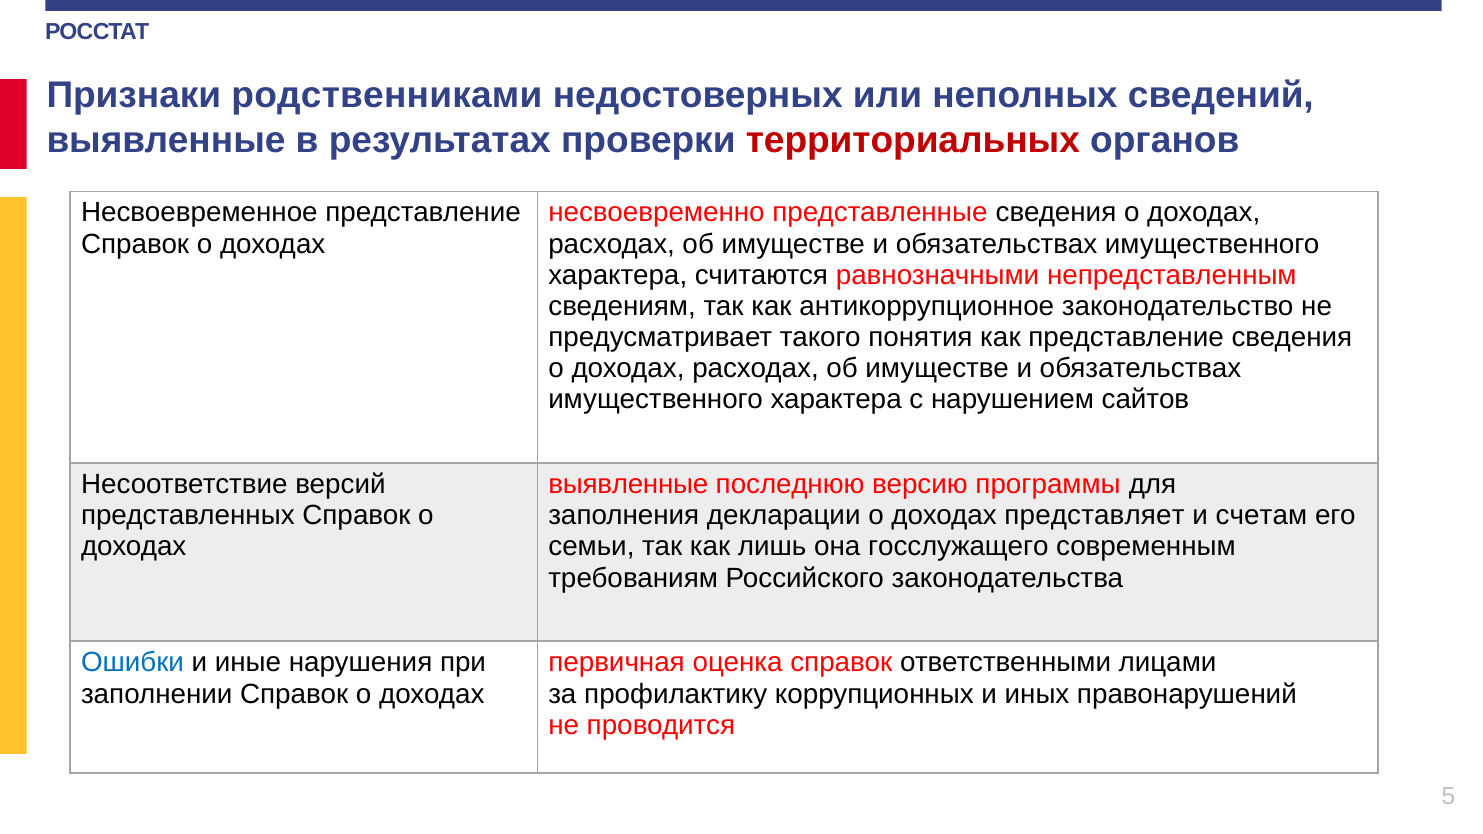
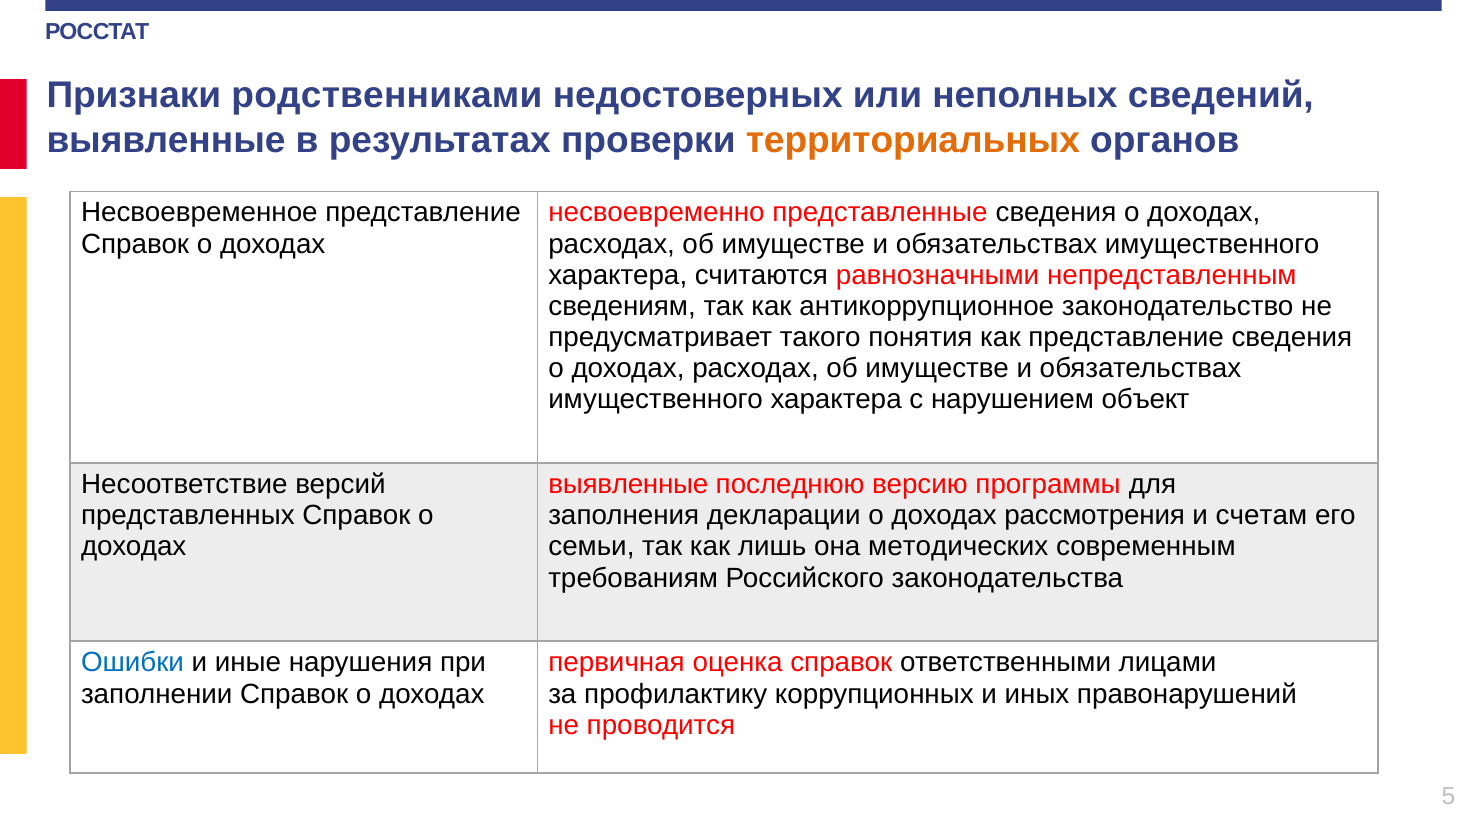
территориальных colour: red -> orange (913, 140)
сайтов: сайтов -> объект (1146, 400)
представляет: представляет -> рассмотрения (1095, 516)
госслужащего: госслужащего -> методических (958, 547)
